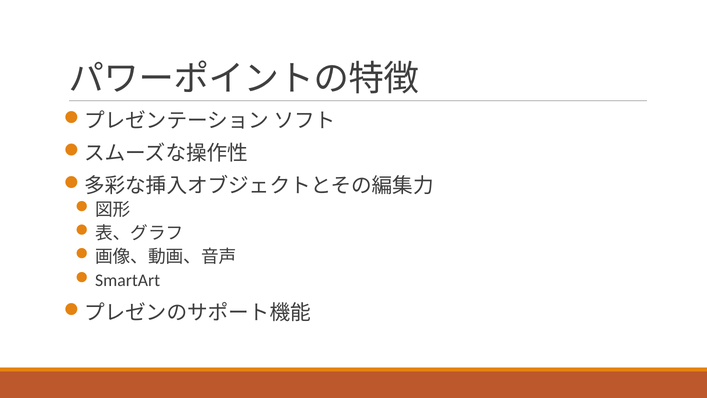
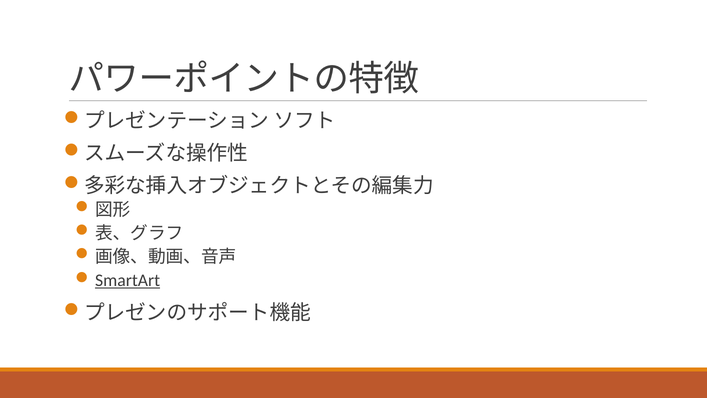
SmartArt underline: none -> present (128, 280)
